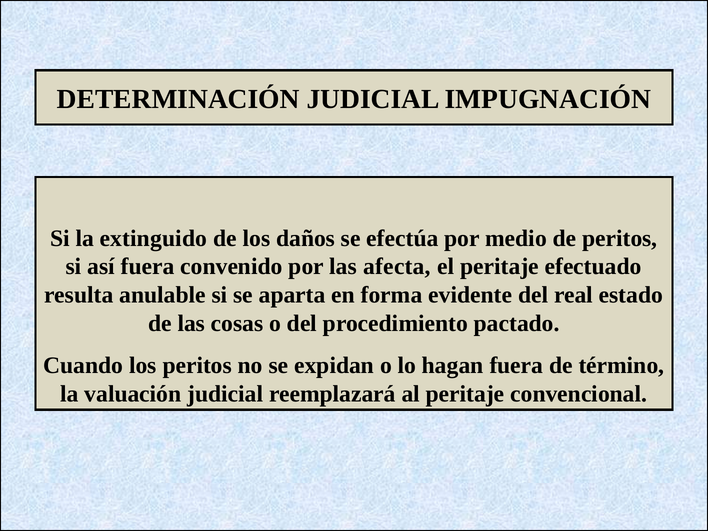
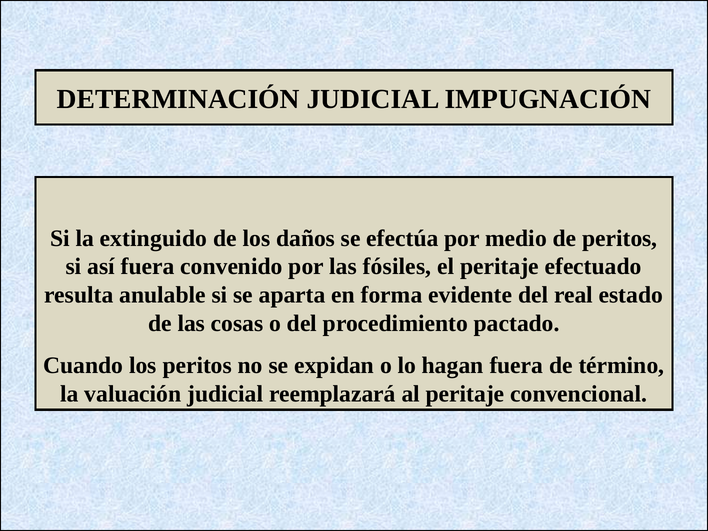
afecta: afecta -> fósiles (397, 267)
